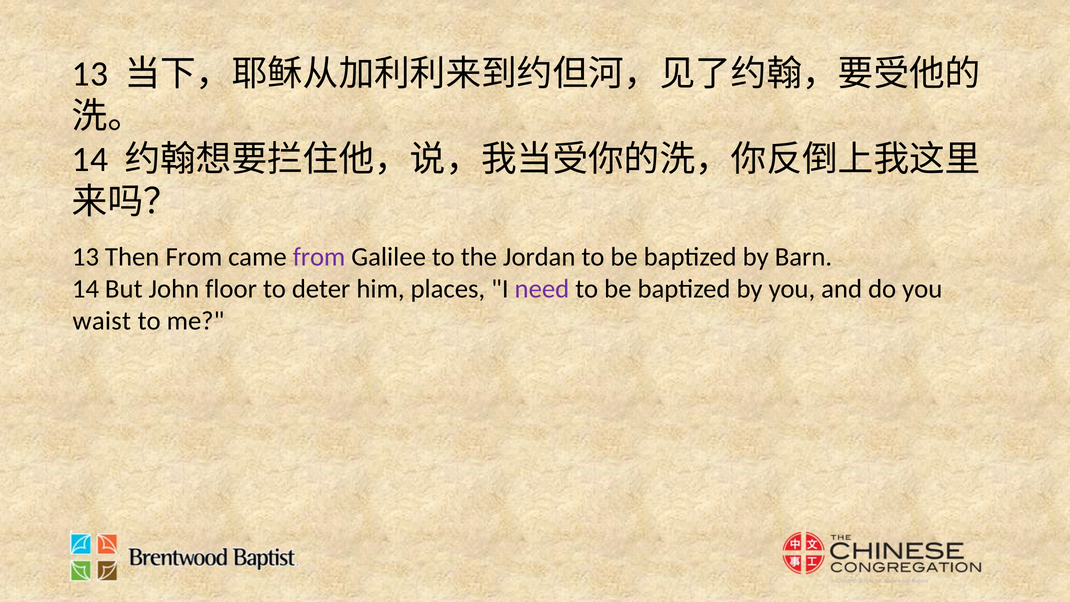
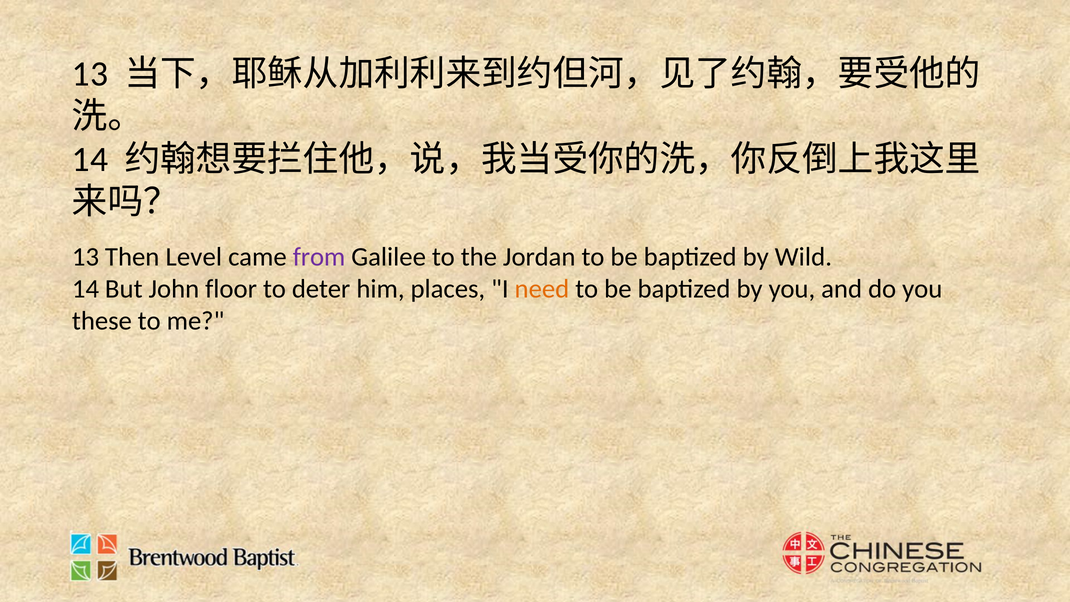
Then From: From -> Level (194, 257)
Barn: Barn -> Wild (803, 257)
need colour: purple -> orange (542, 289)
waist: waist -> these (102, 321)
